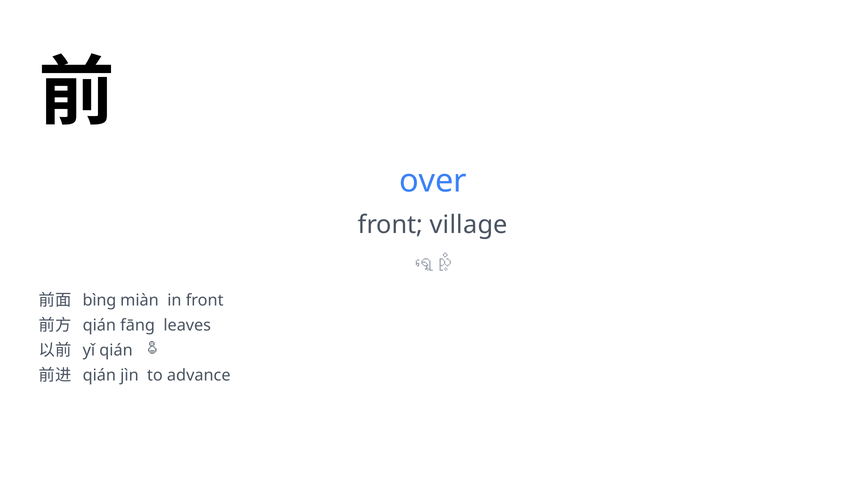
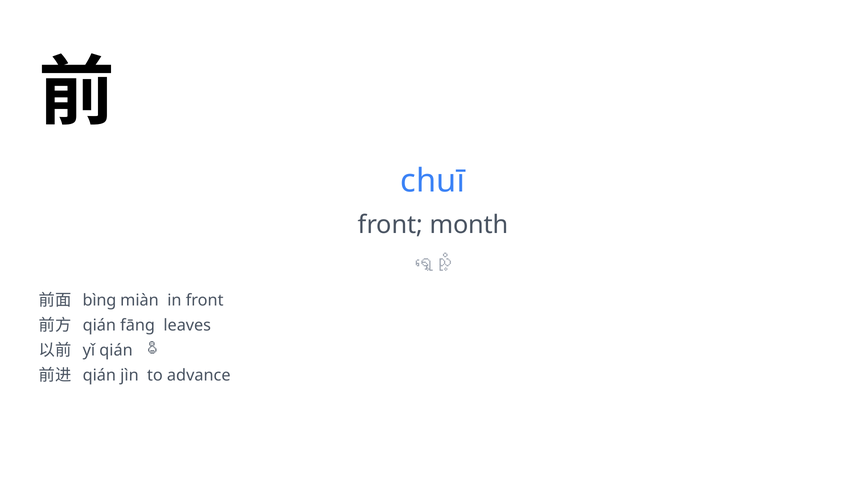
over: over -> chuī (433, 181)
village: village -> month (469, 225)
